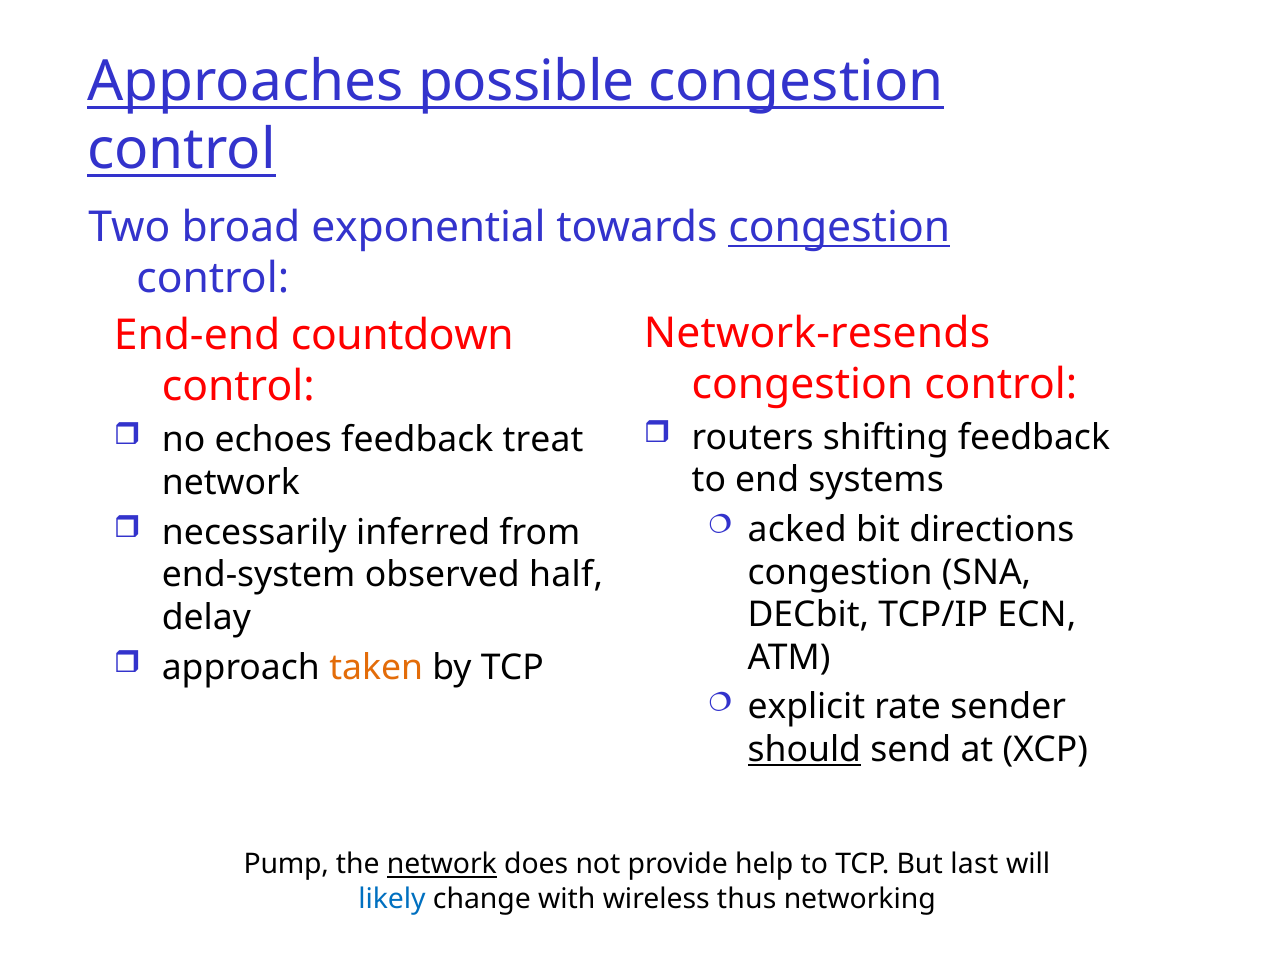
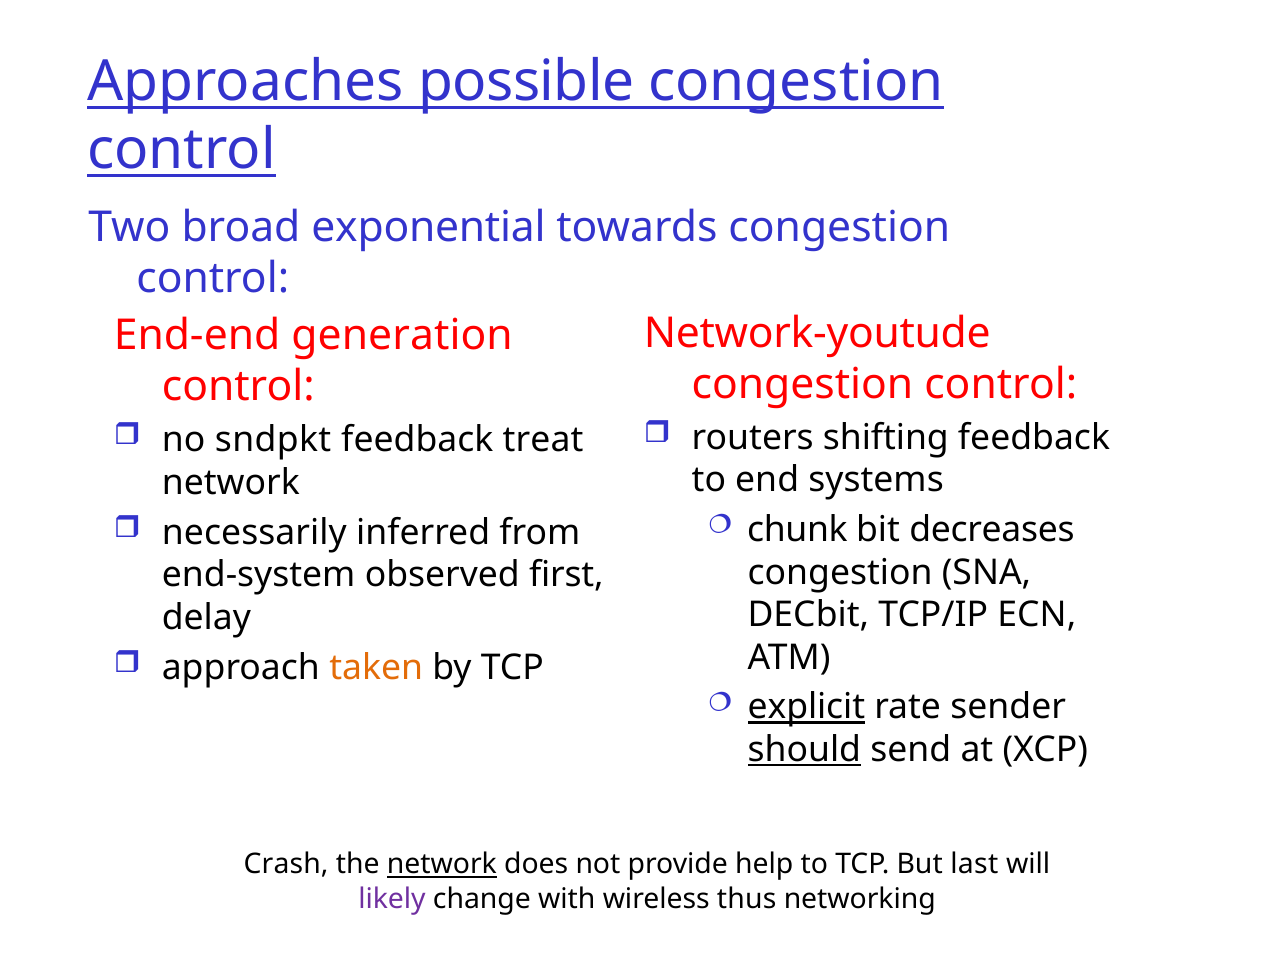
congestion underline: present -> none (839, 228)
Network-resends: Network-resends -> Network-youtude (817, 333)
countdown: countdown -> generation (402, 336)
echoes: echoes -> sndpkt (273, 440)
acked: acked -> chunk (797, 530)
directions: directions -> decreases (992, 530)
half: half -> first (566, 575)
explicit underline: none -> present (806, 708)
Pump: Pump -> Crash (286, 865)
likely colour: blue -> purple (392, 899)
